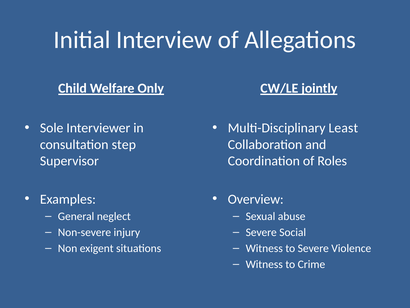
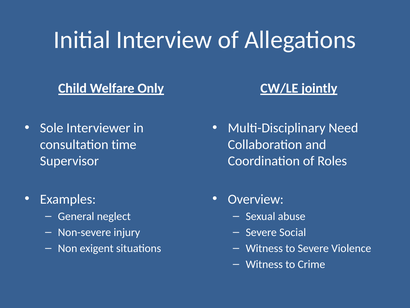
Least: Least -> Need (343, 128)
step: step -> time (124, 144)
